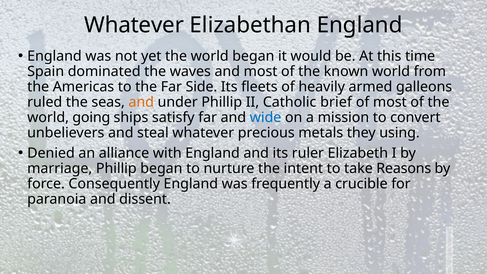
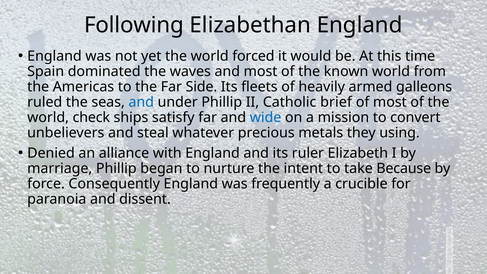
Whatever: Whatever -> Following (134, 25)
world began: began -> forced (253, 56)
and colour: orange -> blue (141, 102)
going: going -> check (91, 117)
Reasons: Reasons -> Because (404, 168)
